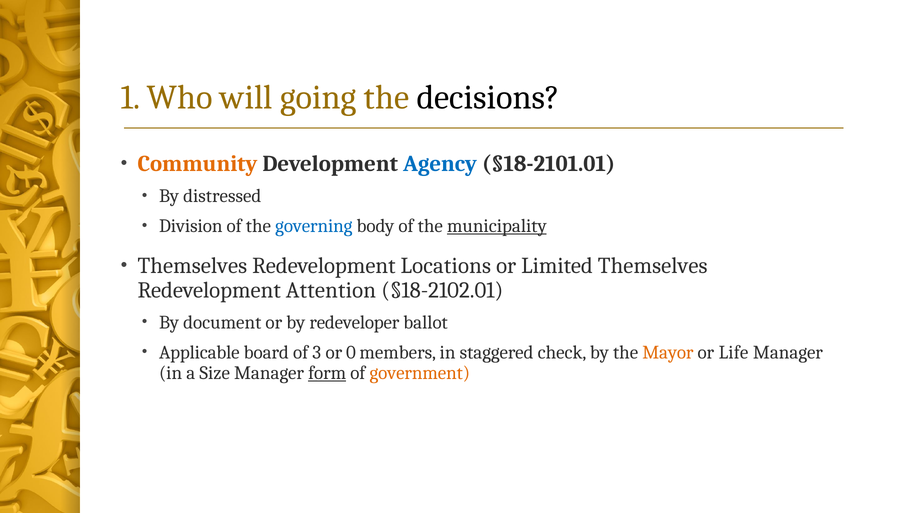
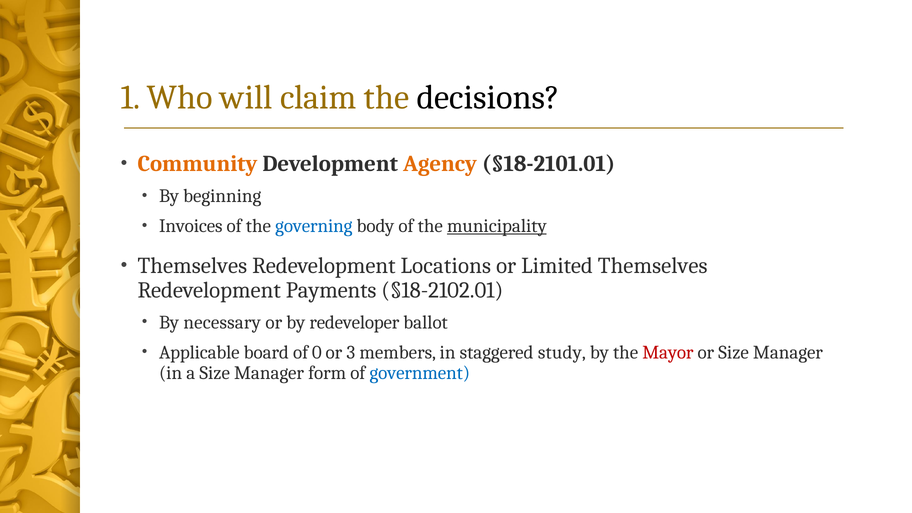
going: going -> claim (318, 98)
Agency colour: blue -> orange (440, 164)
distressed: distressed -> beginning (222, 196)
Division: Division -> Invoices (191, 226)
Attention: Attention -> Payments (331, 290)
document: document -> necessary (222, 322)
3: 3 -> 0 (317, 352)
0: 0 -> 3 (351, 352)
check: check -> study (562, 352)
Mayor colour: orange -> red (668, 352)
or Life: Life -> Size (734, 352)
form underline: present -> none (327, 373)
government colour: orange -> blue (420, 373)
